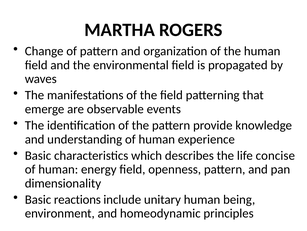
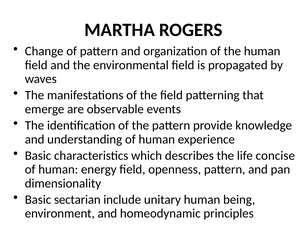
reactions: reactions -> sectarian (77, 199)
